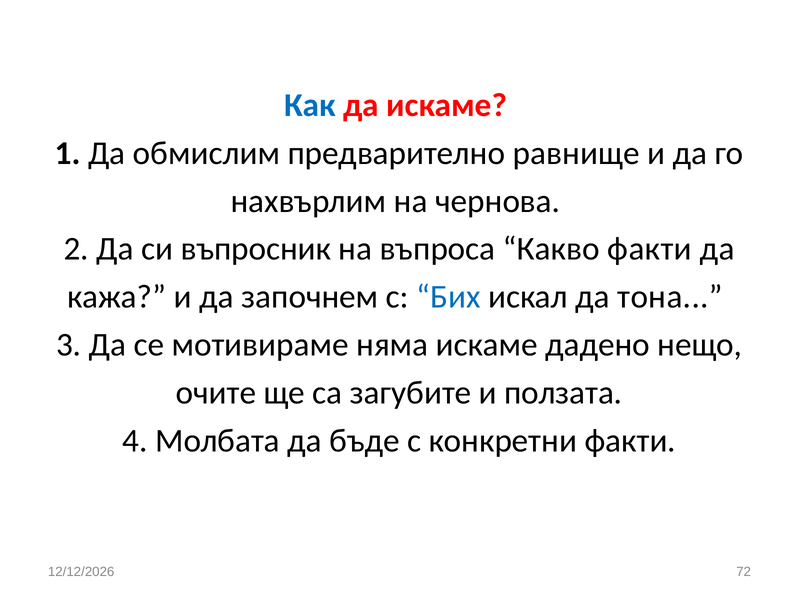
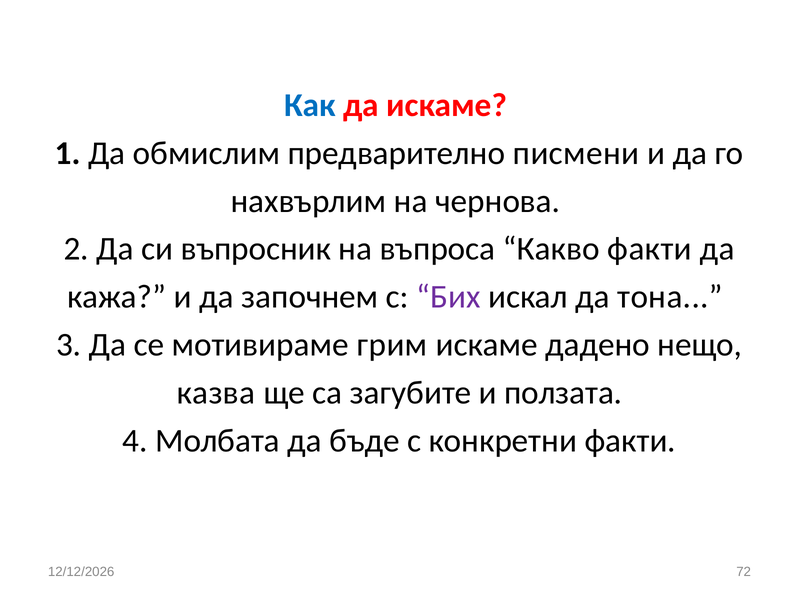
равнище: равнище -> писмени (576, 153)
Бих colour: blue -> purple (448, 297)
няма: няма -> грим (392, 345)
очите: очите -> казва (216, 393)
